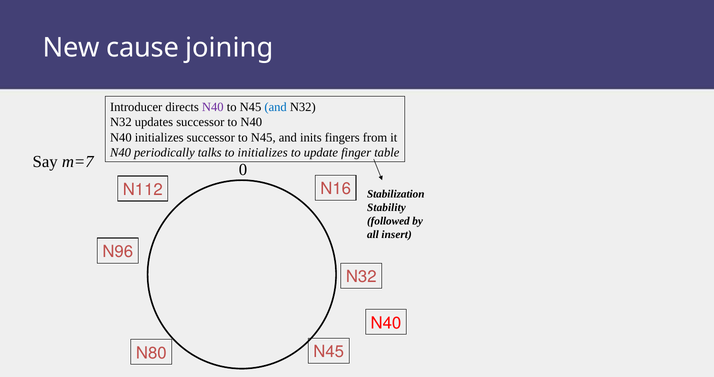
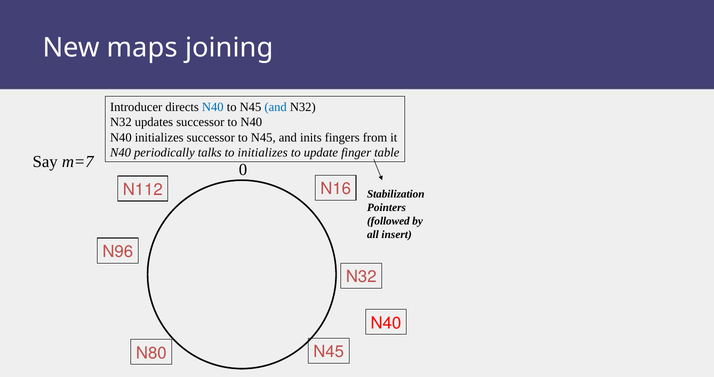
cause: cause -> maps (142, 48)
N40 colour: purple -> blue (213, 107)
Stability: Stability -> Pointers (386, 208)
